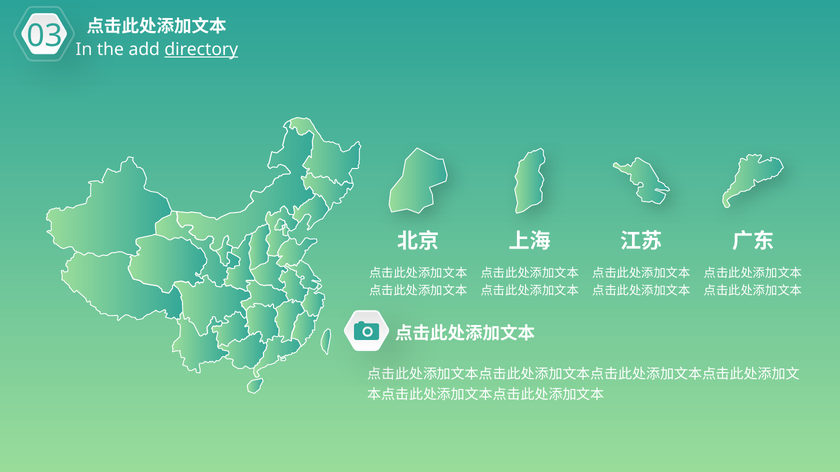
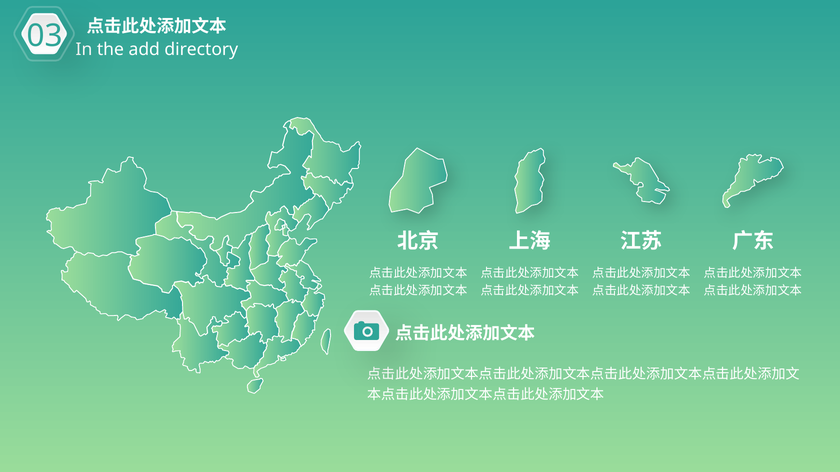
directory underline: present -> none (201, 49)
